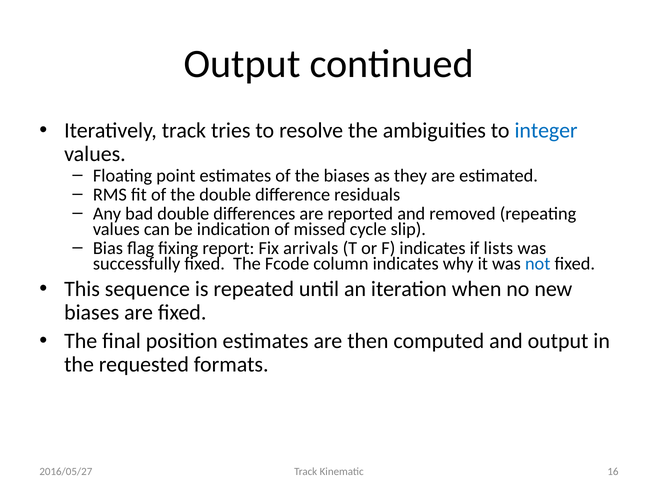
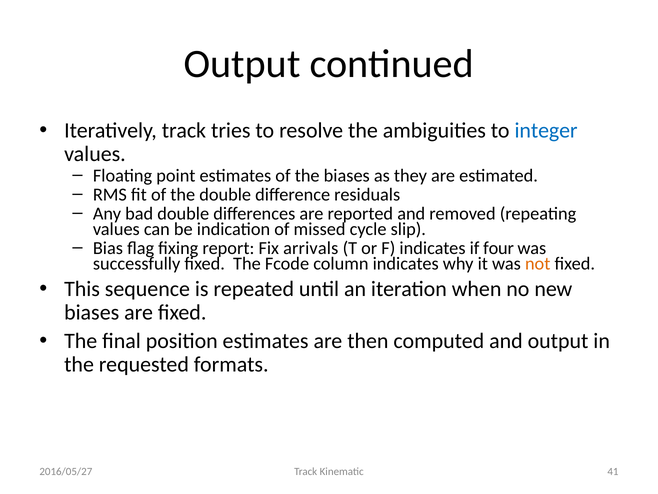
lists: lists -> four (499, 248)
not colour: blue -> orange (538, 263)
16: 16 -> 41 (613, 471)
